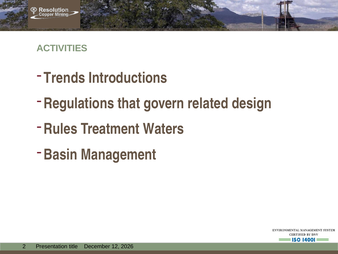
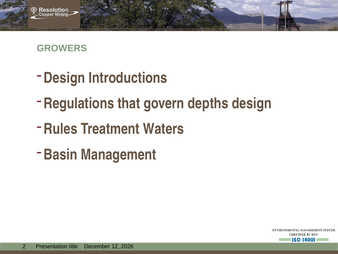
ACTIVITIES: ACTIVITIES -> GROWERS (62, 48)
Trends: Trends -> Design (64, 78)
related: related -> depths (208, 103)
